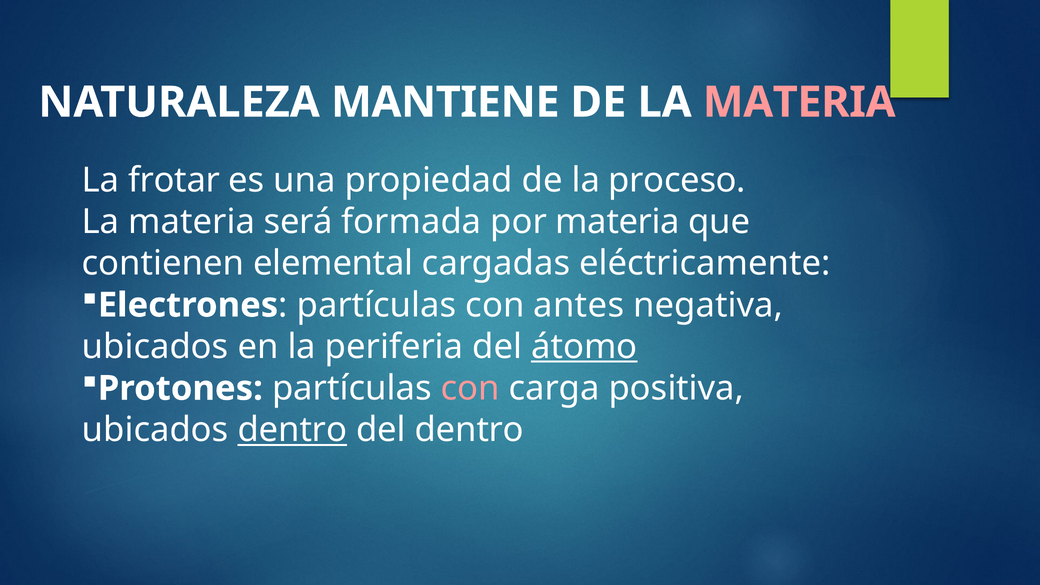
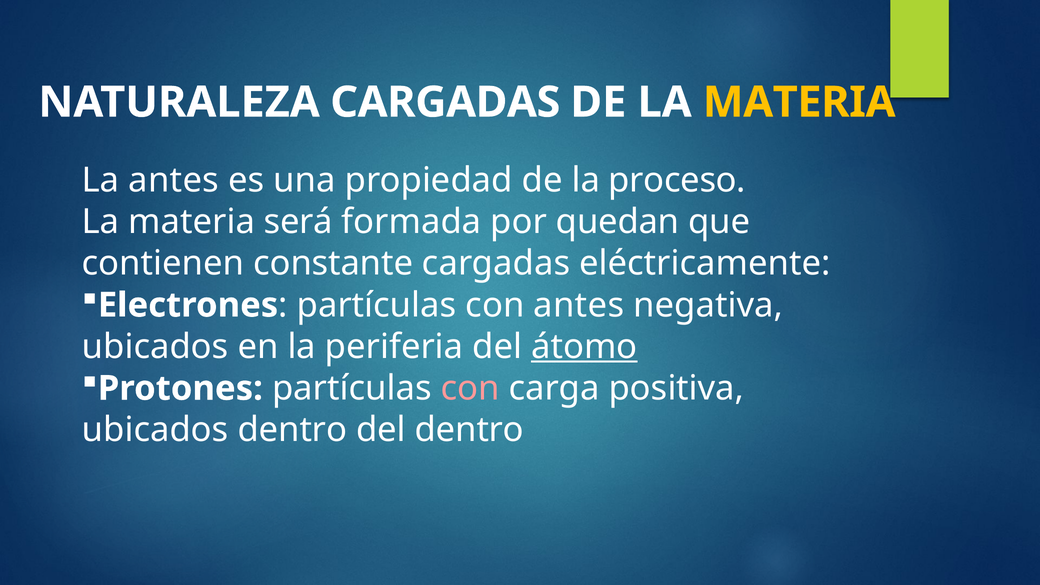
NATURALEZA MANTIENE: MANTIENE -> CARGADAS (445, 102)
MATERIA colour: pink -> yellow (799, 102)
La frotar: frotar -> antes (174, 180)
por materia: materia -> quedan (618, 222)
elemental: elemental -> constante (333, 264)
dentro underline: present -> none (292, 430)
